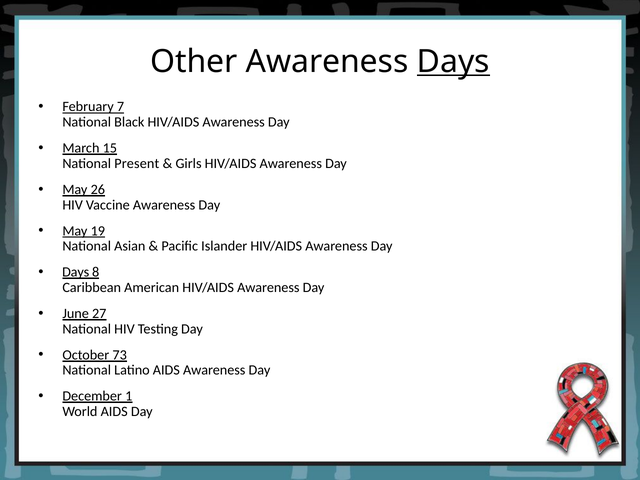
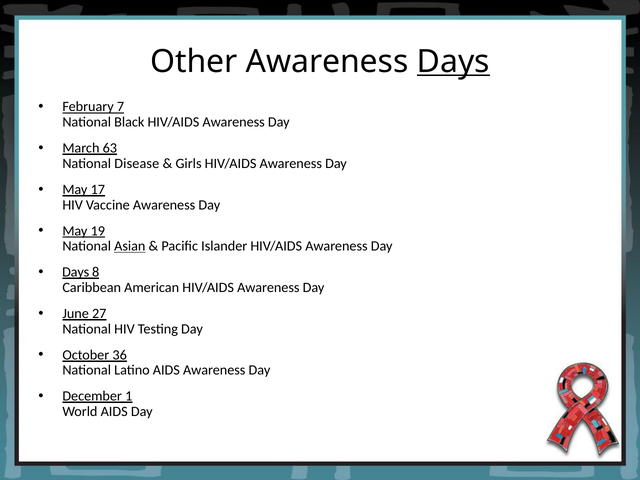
15: 15 -> 63 (110, 148)
Present: Present -> Disease (137, 163)
26: 26 -> 17 (98, 189)
Asian underline: none -> present (130, 246)
73: 73 -> 36 (120, 355)
